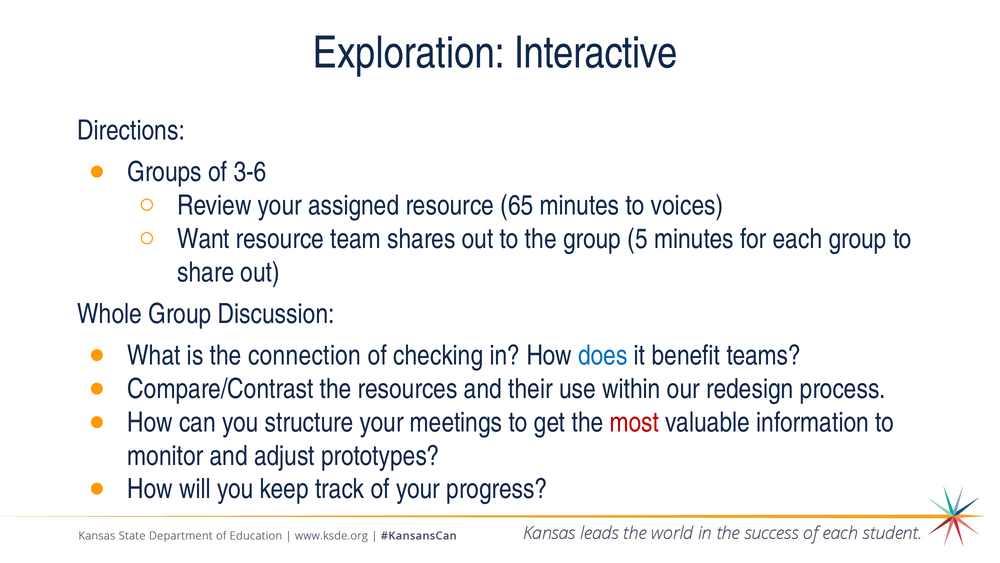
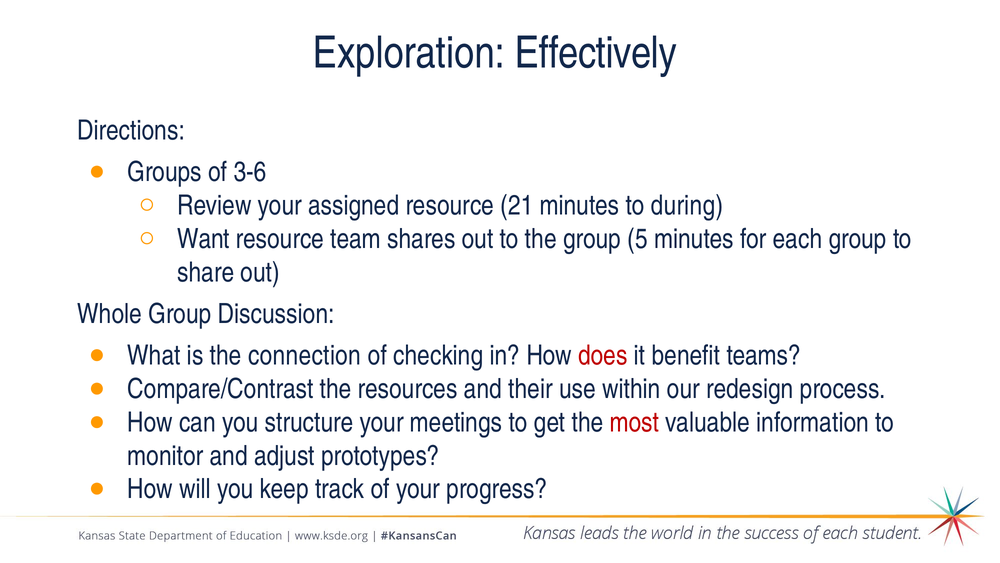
Interactive: Interactive -> Effectively (596, 53)
65: 65 -> 21 (517, 205)
voices: voices -> during (687, 205)
does colour: blue -> red (603, 356)
